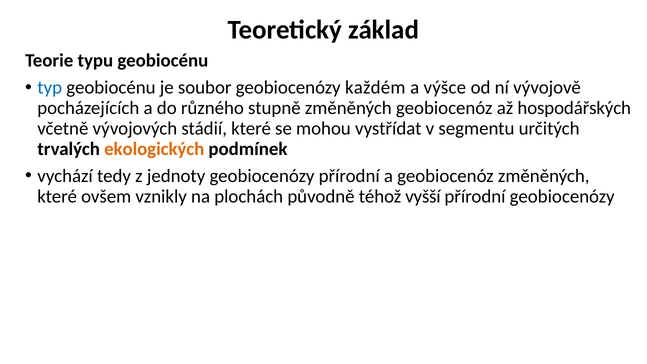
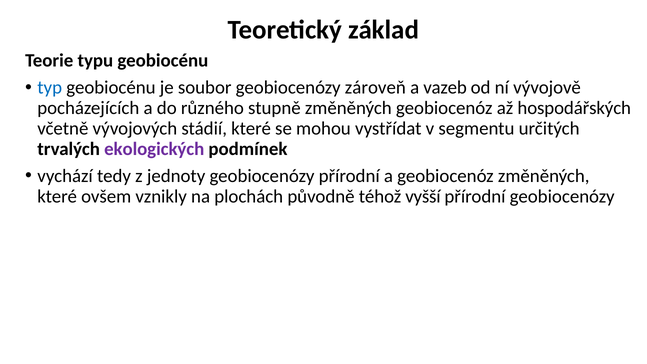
každém: každém -> zároveň (375, 88)
výšce: výšce -> vazeb (445, 88)
ekologických colour: orange -> purple (154, 149)
